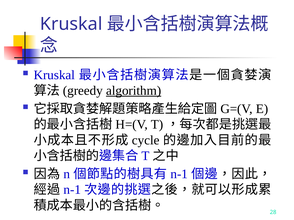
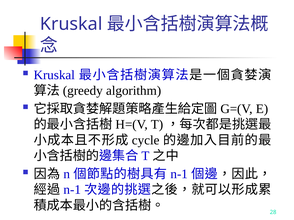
algorithm underline: present -> none (134, 91)
